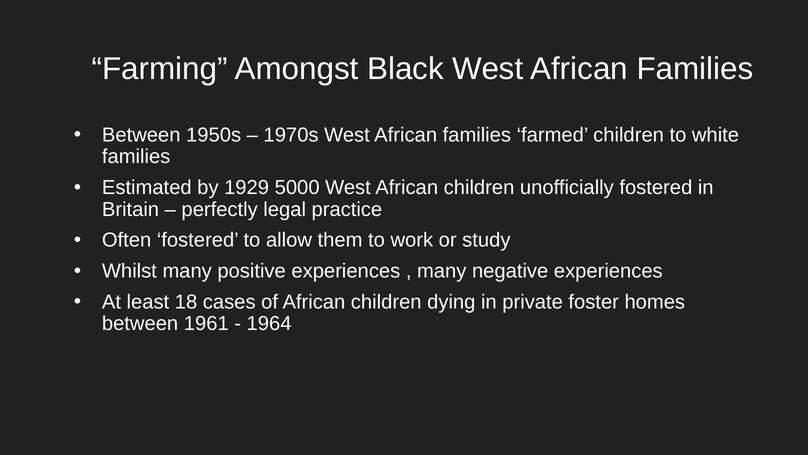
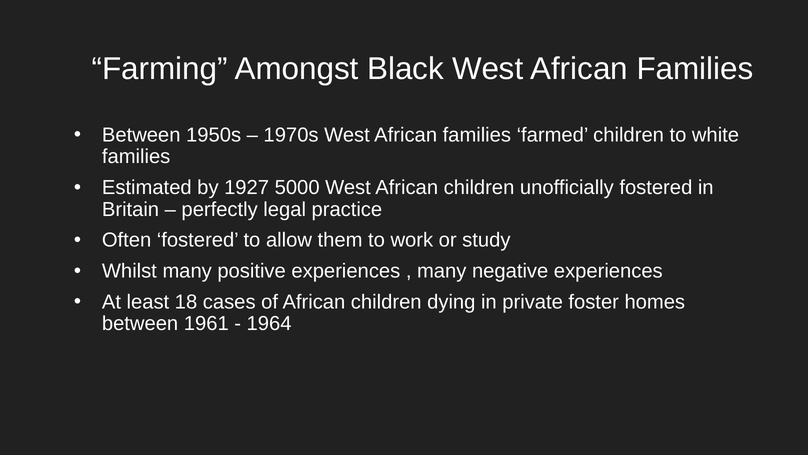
1929: 1929 -> 1927 (247, 187)
